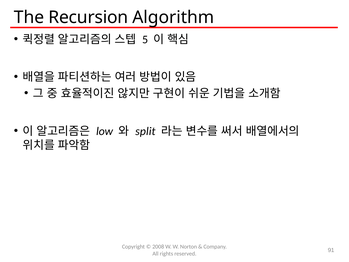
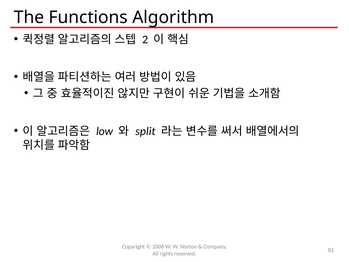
Recursion: Recursion -> Functions (88, 17)
5: 5 -> 2 (145, 39)
